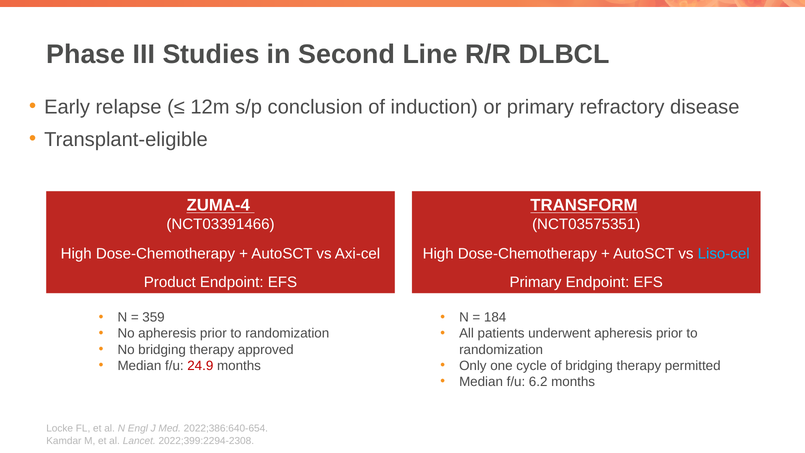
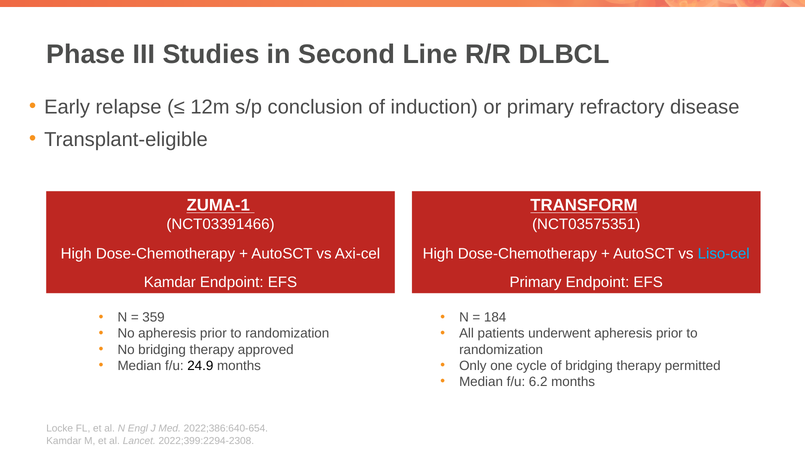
ZUMA-4: ZUMA-4 -> ZUMA-1 (218, 205)
Product: Product -> Kamdar (170, 282)
24.9 colour: red -> black (200, 366)
